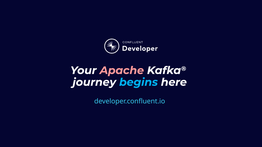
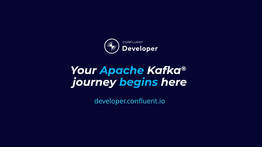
Apache colour: pink -> light blue (122, 71)
